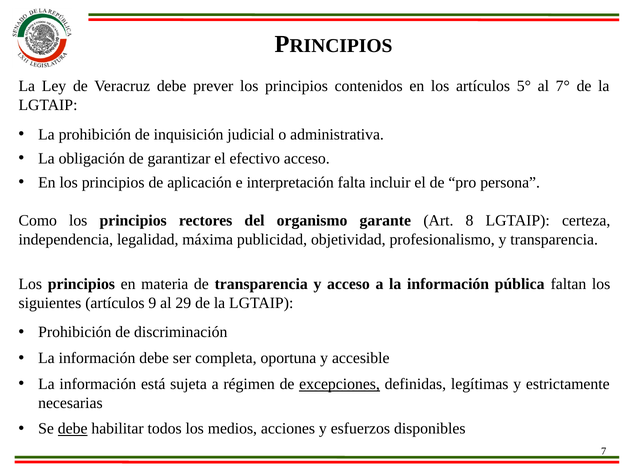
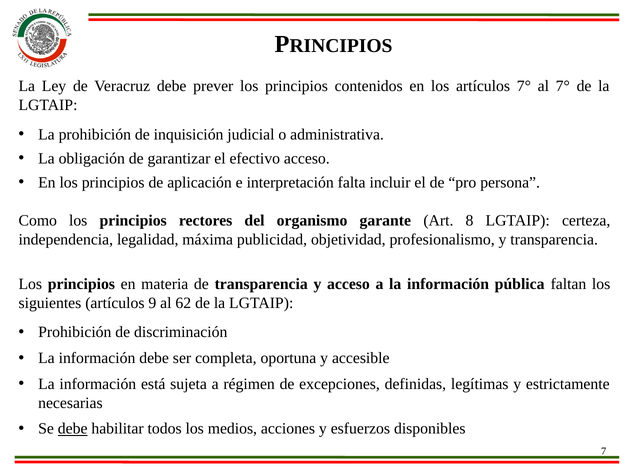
artículos 5°: 5° -> 7° (524, 86)
29: 29 -> 62 (183, 303)
excepciones underline: present -> none (340, 384)
